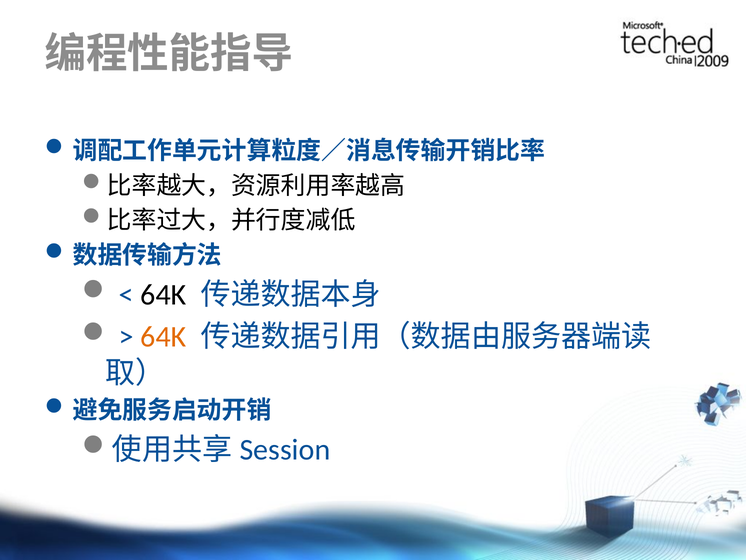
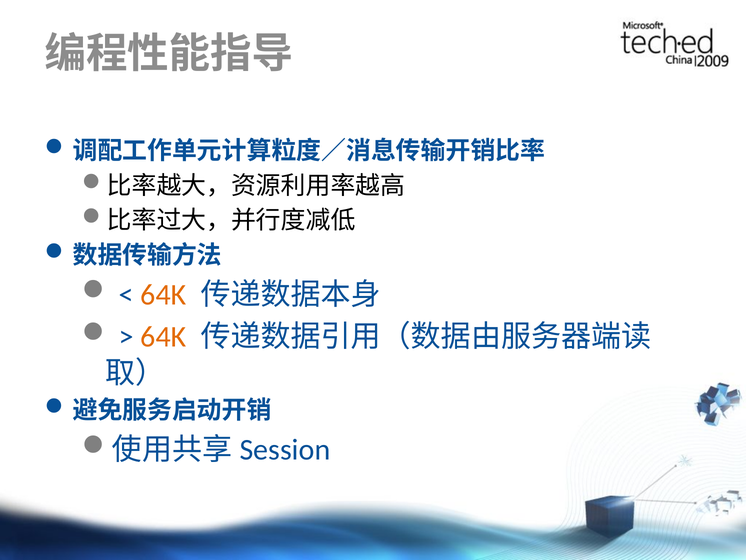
64K colour: black -> orange (163, 295)
